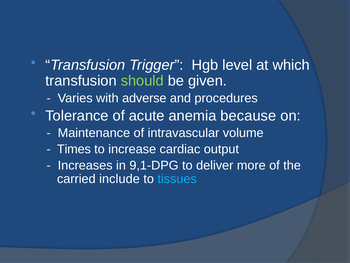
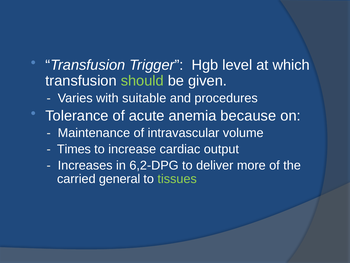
adverse: adverse -> suitable (144, 98)
9,1-DPG: 9,1-DPG -> 6,2-DPG (154, 165)
include: include -> general (120, 179)
tissues colour: light blue -> light green (177, 179)
